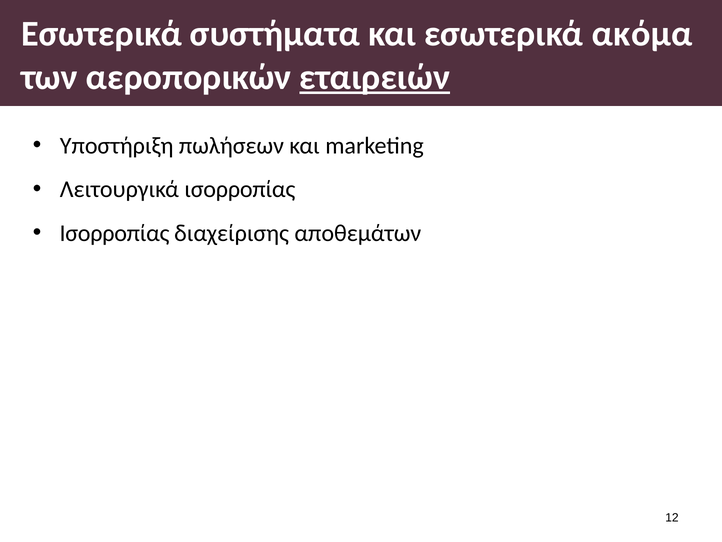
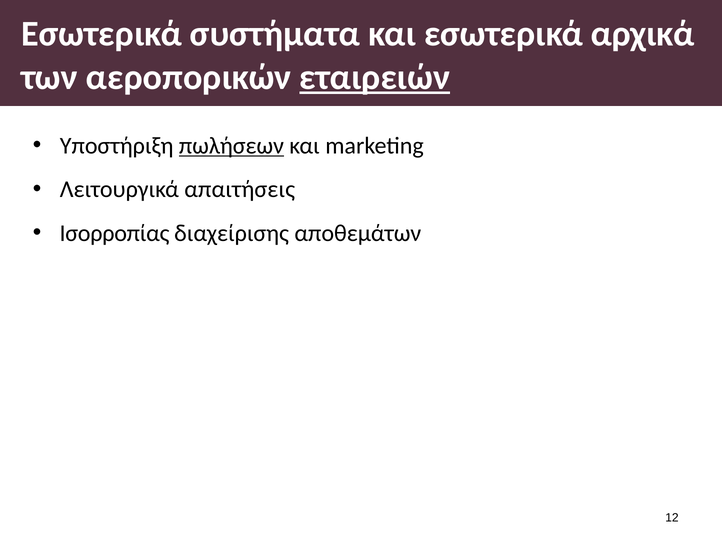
ακόμα: ακόμα -> αρχικά (643, 34)
πωλήσεων underline: none -> present (231, 146)
Λειτουργικά ισορροπίας: ισορροπίας -> απαιτήσεις (240, 189)
